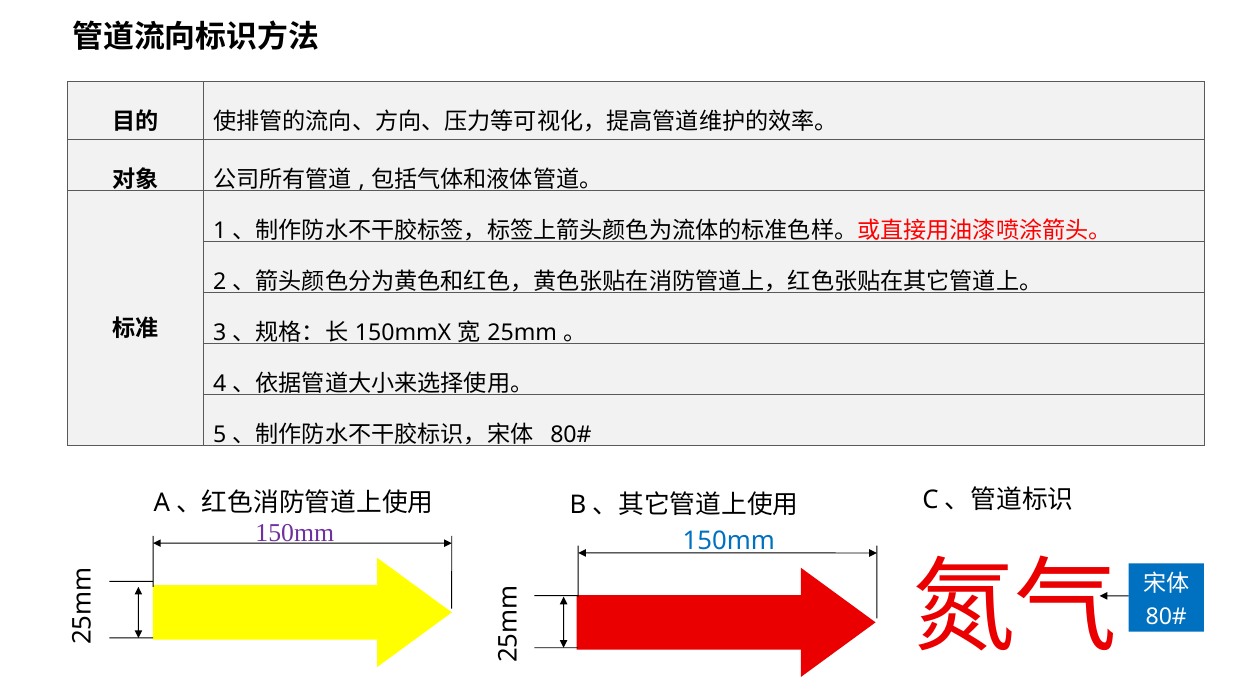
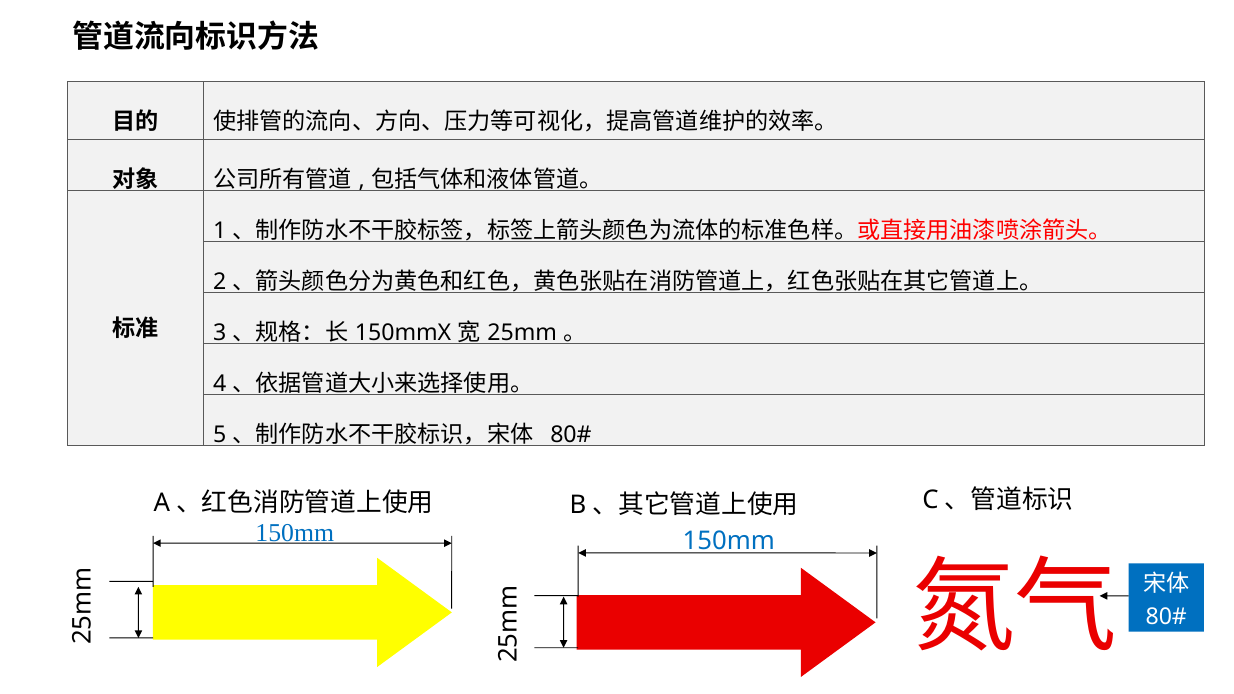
150mm colour: purple -> blue (295, 533)
